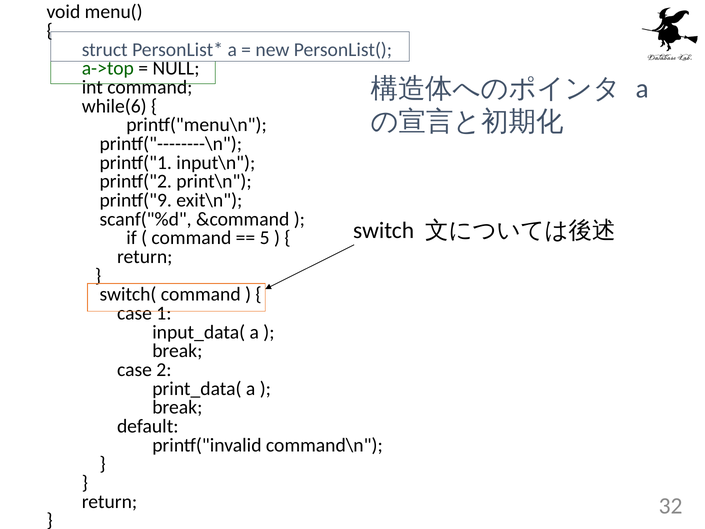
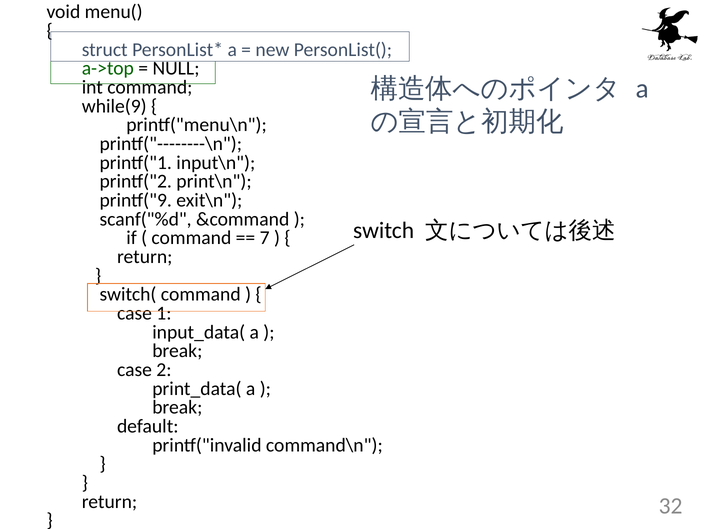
while(6: while(6 -> while(9 (114, 106)
5: 5 -> 7 (265, 238)
